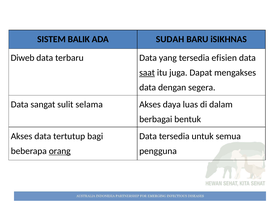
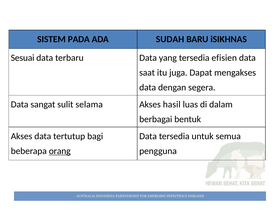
BALIK: BALIK -> PADA (79, 39)
Diweb: Diweb -> Sesuai (23, 58)
saat underline: present -> none (147, 73)
daya: daya -> hasil (172, 105)
